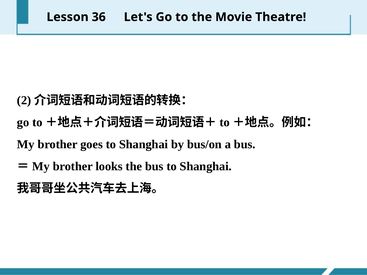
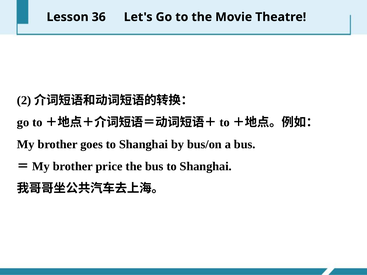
looks: looks -> price (109, 167)
